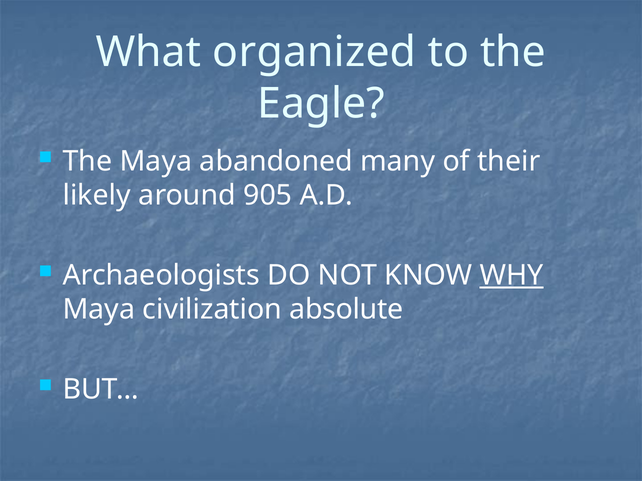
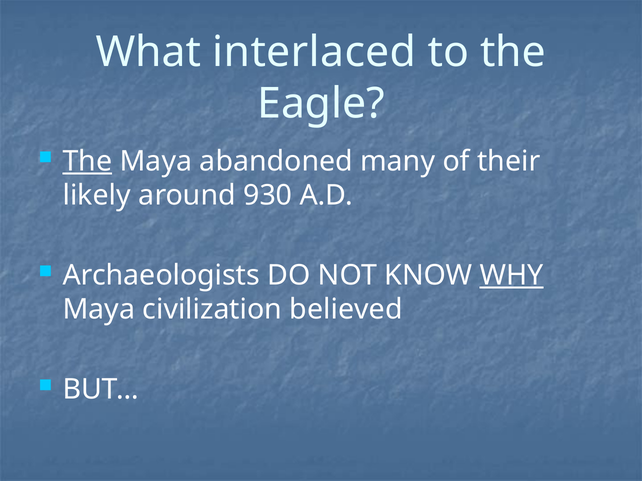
organized: organized -> interlaced (314, 52)
The underline: none -> present (87, 161)
905: 905 -> 930 (268, 196)
absolute: absolute -> believed (346, 310)
